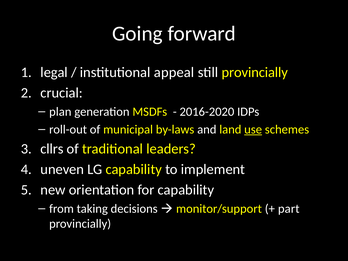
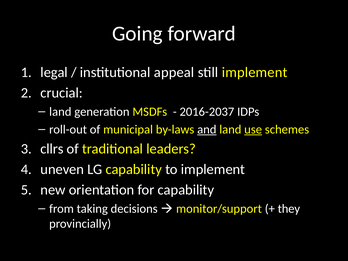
still provincially: provincially -> implement (255, 72)
plan: plan -> land (60, 112)
2016-2020: 2016-2020 -> 2016-2037 (207, 112)
and underline: none -> present (207, 129)
part: part -> they (289, 209)
